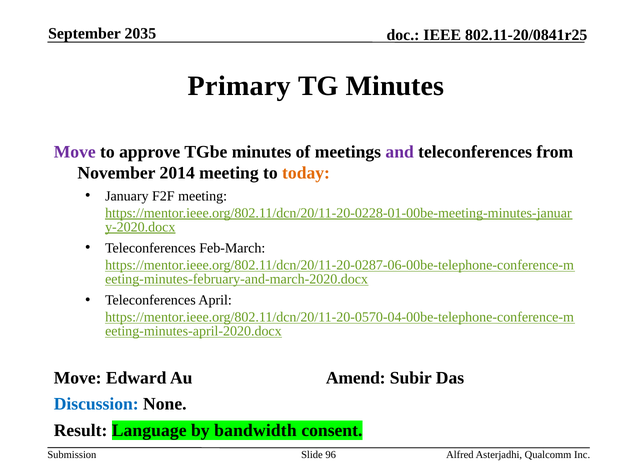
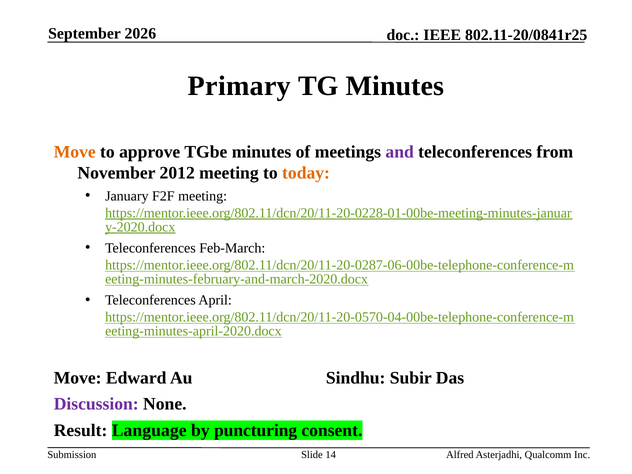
2035: 2035 -> 2026 (140, 34)
Move colour: purple -> orange (75, 152)
2014: 2014 -> 2012 (177, 173)
Amend: Amend -> Sindhu (356, 378)
Discussion colour: blue -> purple (96, 404)
bandwidth: bandwidth -> puncturing (256, 430)
96: 96 -> 14 (331, 455)
